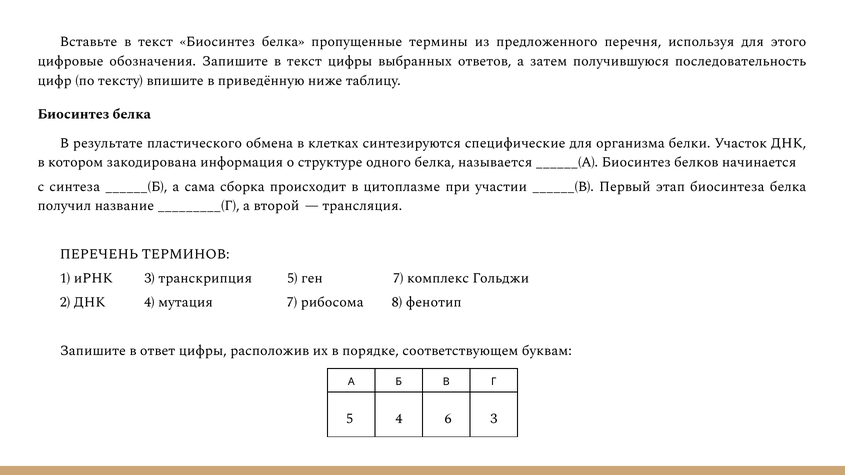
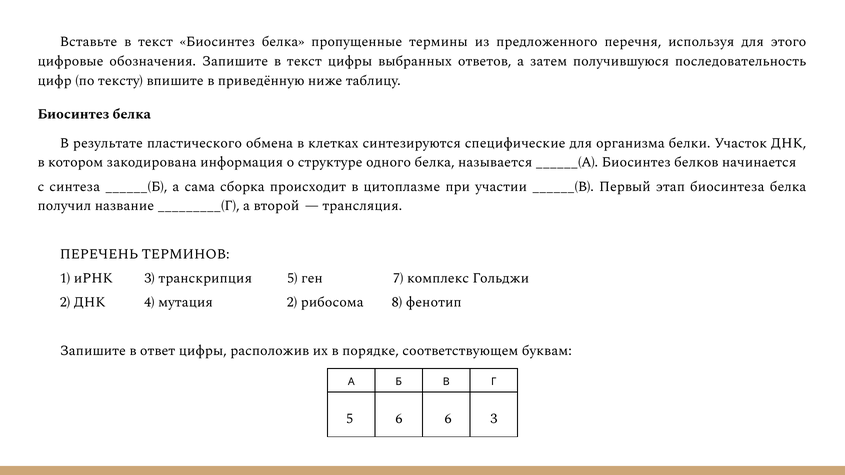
мутация 7: 7 -> 2 (292, 302)
5 4: 4 -> 6 (399, 419)
